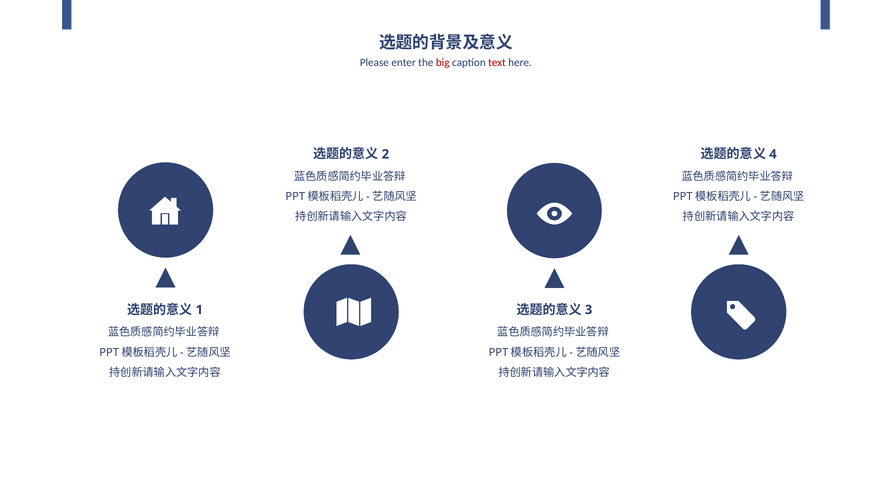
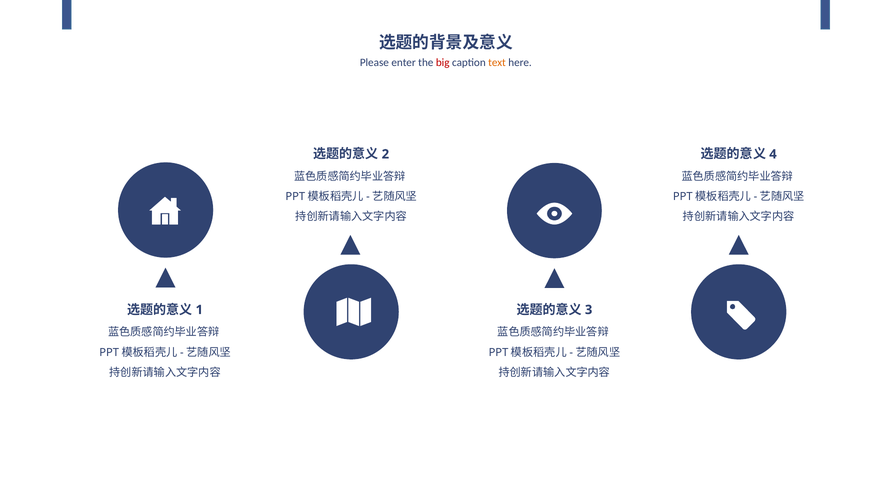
text colour: red -> orange (497, 63)
